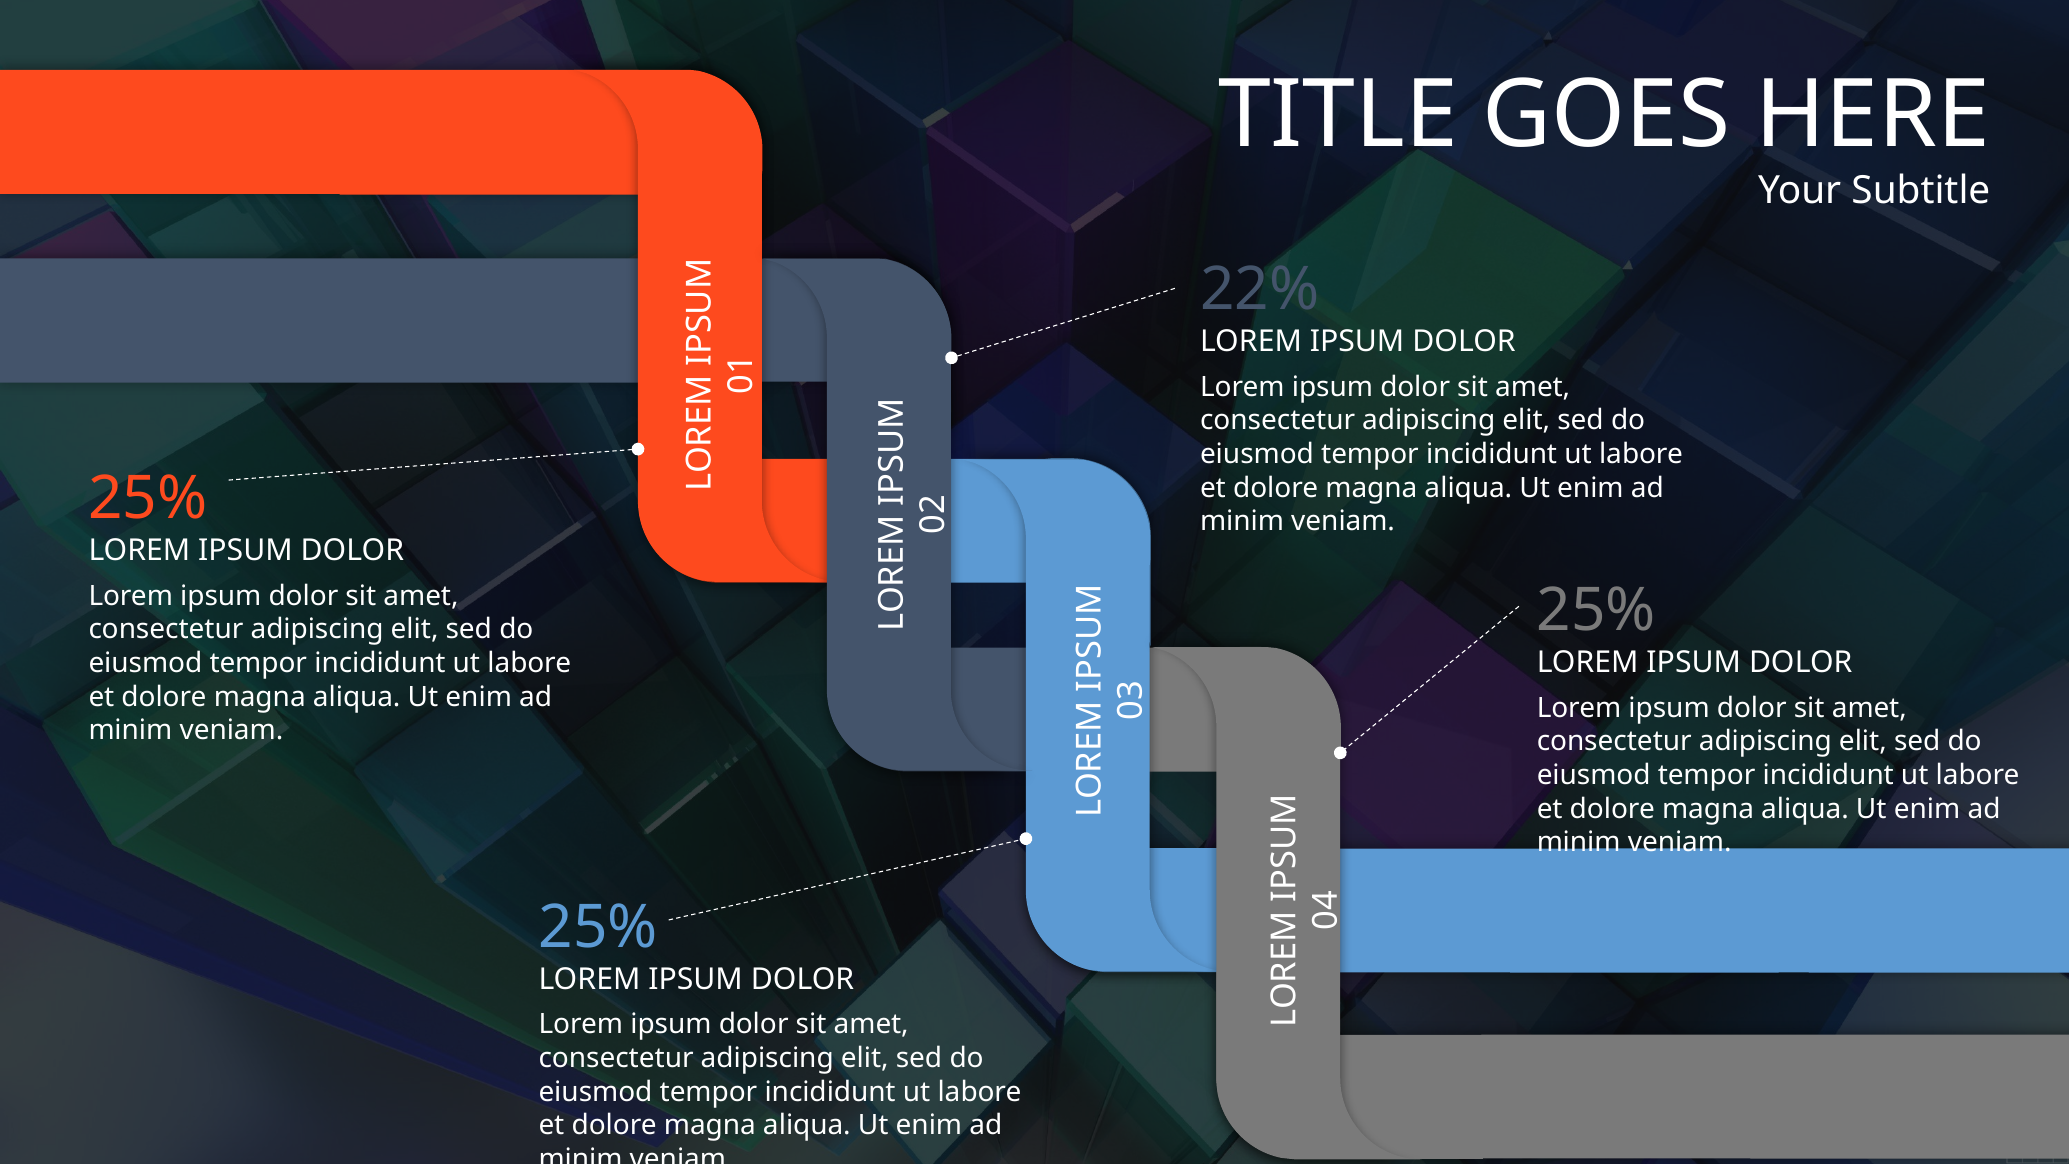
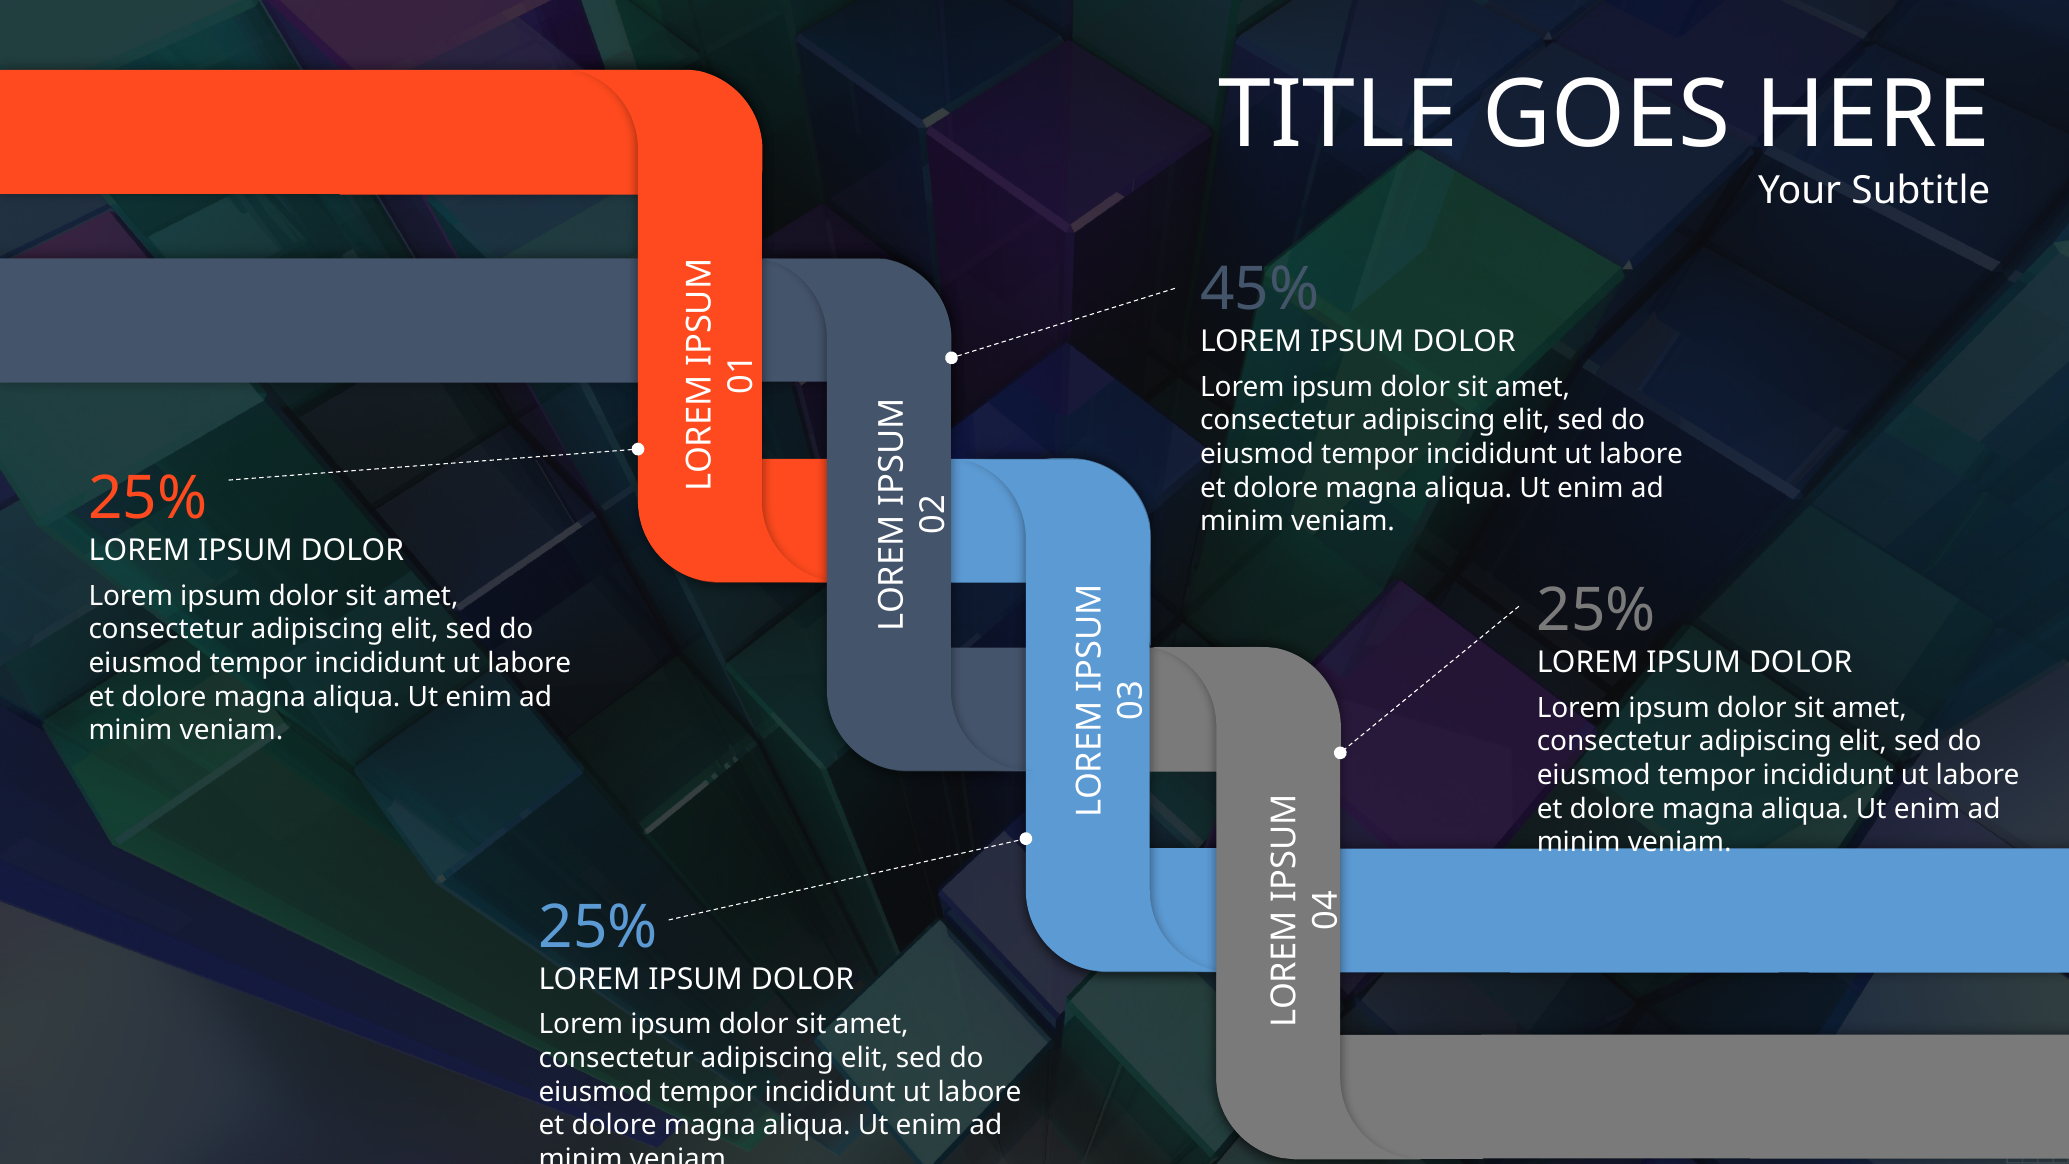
22%: 22% -> 45% (1260, 290)
